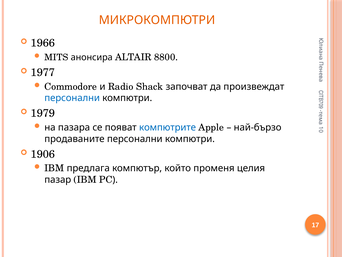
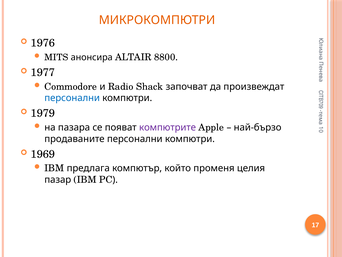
1966: 1966 -> 1976 (43, 43)
компютрите colour: blue -> purple (168, 127)
1906: 1906 -> 1969 (43, 154)
